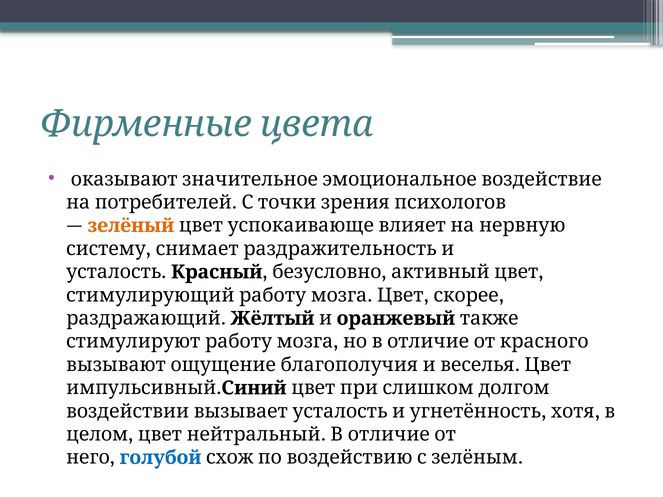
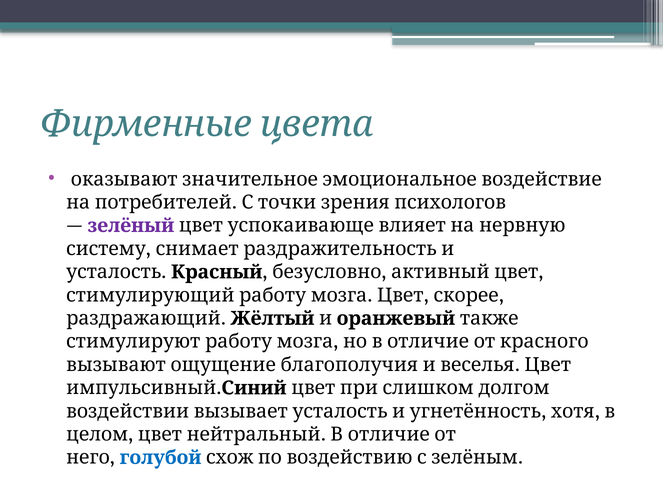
зелёный colour: orange -> purple (131, 226)
